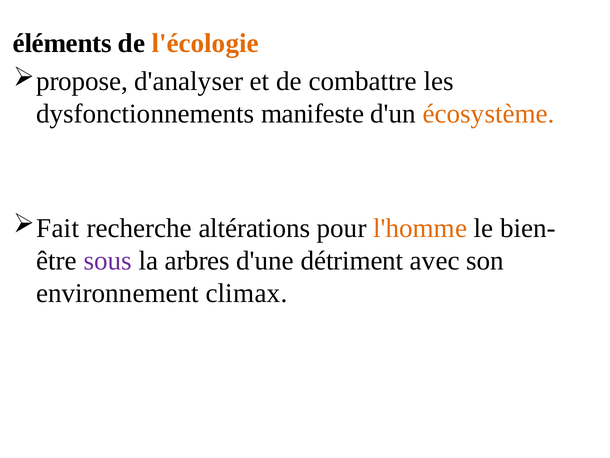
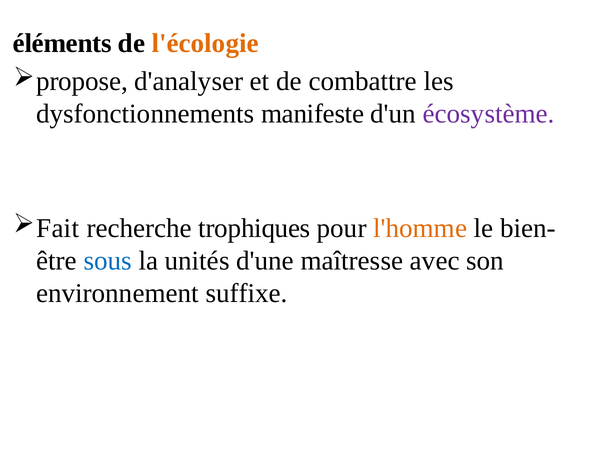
écosystème colour: orange -> purple (489, 114)
altérations: altérations -> trophiques (254, 228)
sous colour: purple -> blue (108, 260)
arbres: arbres -> unités (197, 260)
détriment: détriment -> maîtresse (352, 260)
climax: climax -> suffixe (247, 293)
